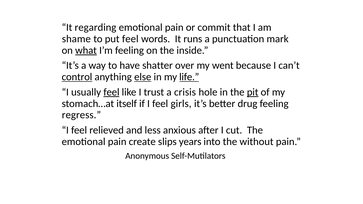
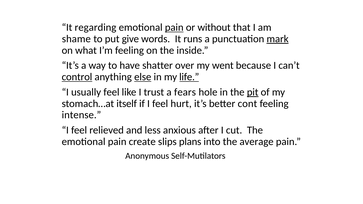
pain underline: none -> present (174, 27)
commit: commit -> without (214, 27)
put feel: feel -> give (130, 39)
mark underline: none -> present (278, 39)
what underline: present -> none (86, 50)
feel underline: present -> none (111, 92)
crisis: crisis -> fears (185, 92)
girls: girls -> hurt (181, 104)
drug: drug -> cont (247, 104)
regress: regress -> intense (81, 115)
years: years -> plans (190, 142)
without: without -> average (257, 142)
